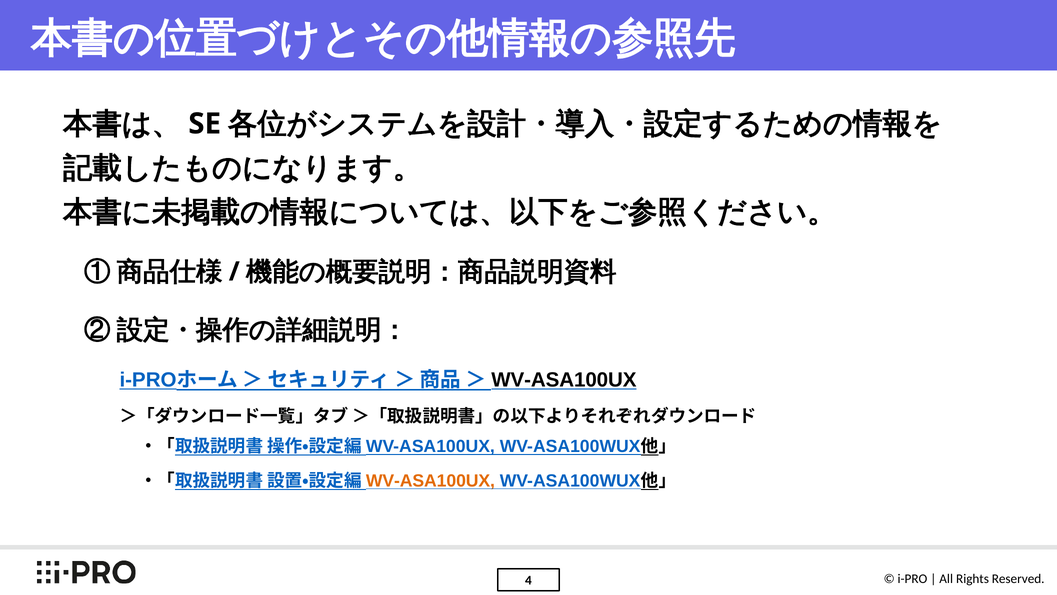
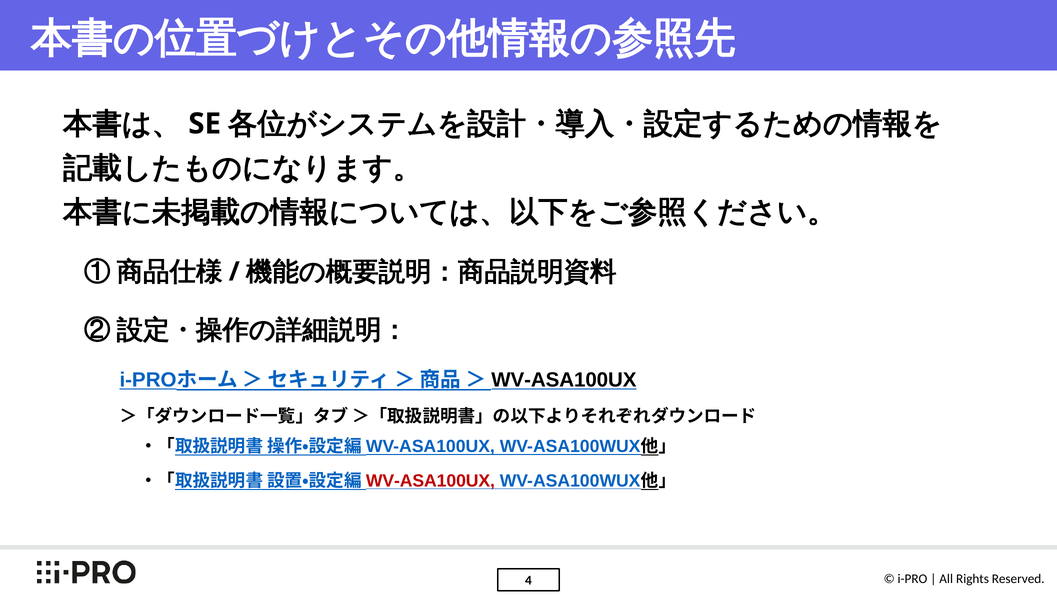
WV-ASA100UX colour: orange -> red (430, 481)
